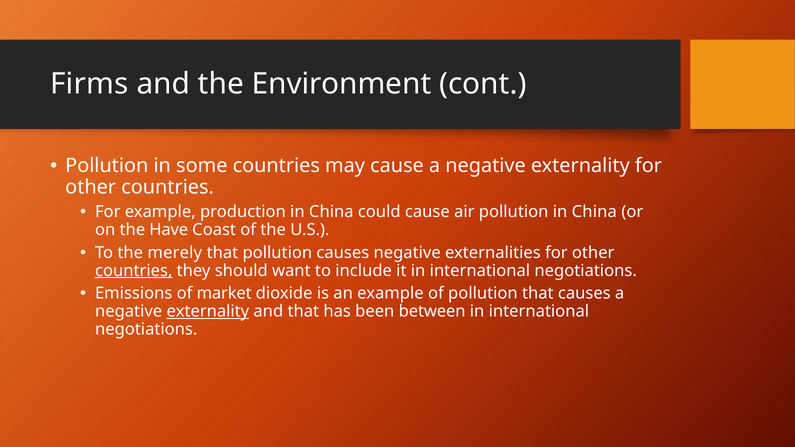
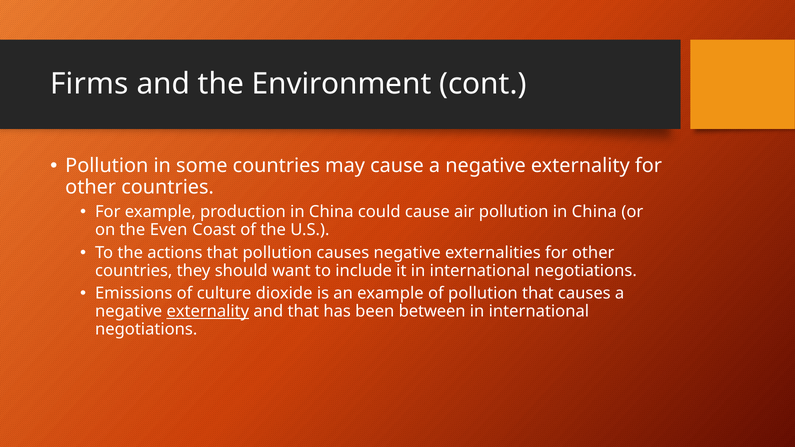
Have: Have -> Even (169, 230)
merely: merely -> actions (175, 253)
countries underline: present -> none (134, 271)
market: market -> culture (224, 294)
